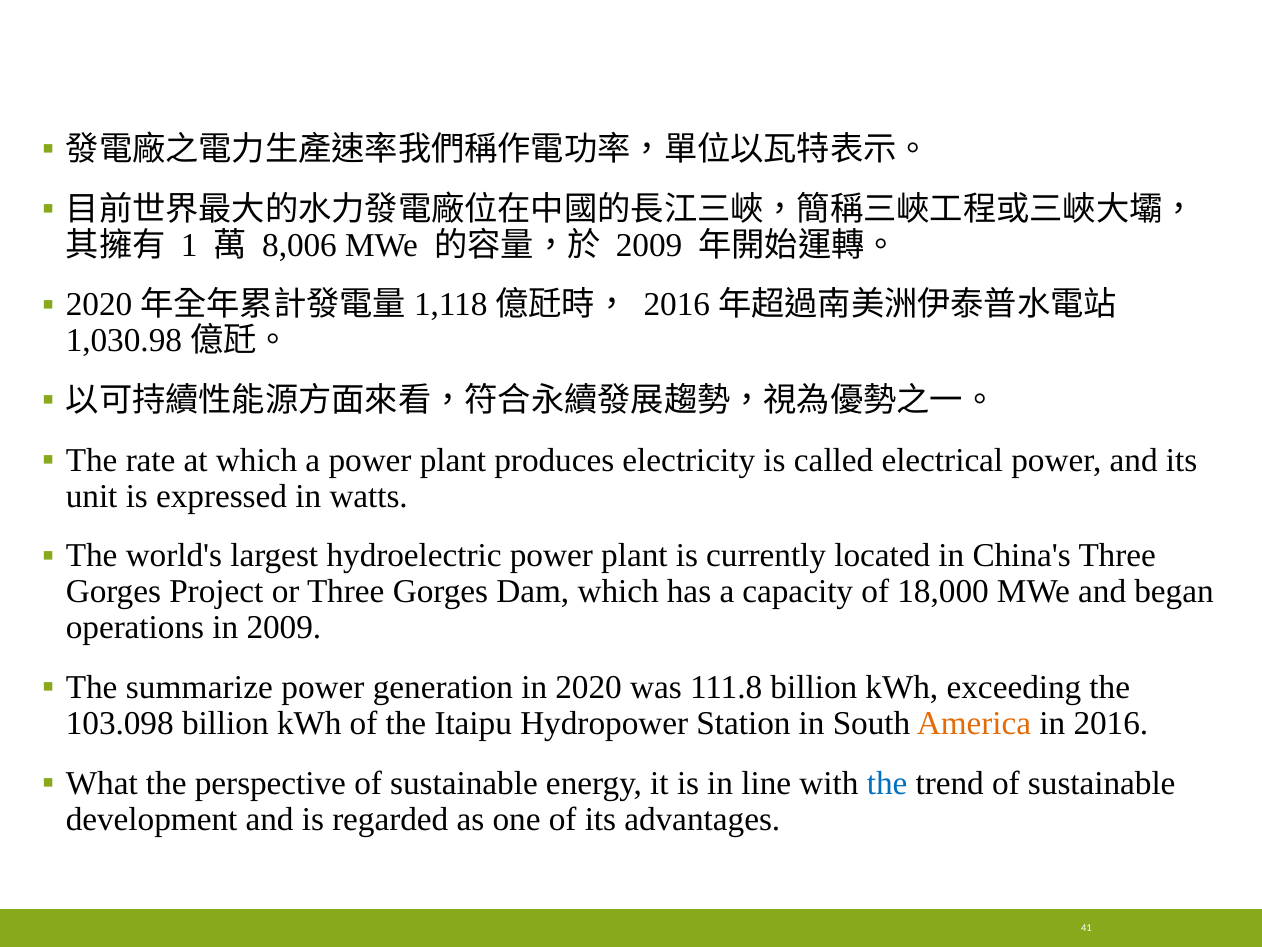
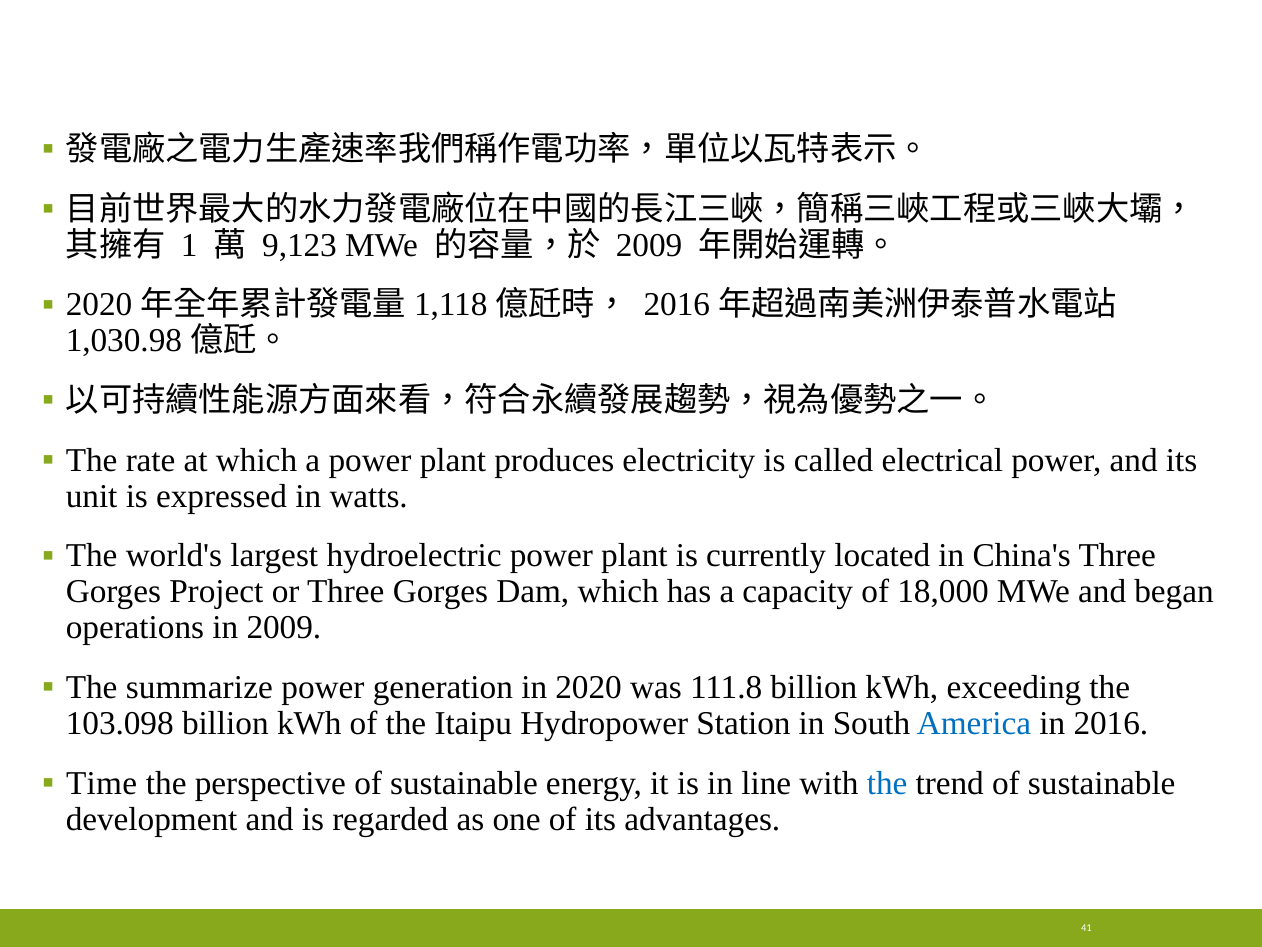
8,006: 8,006 -> 9,123 (300, 245)
America colour: orange -> blue (974, 723)
What: What -> Time (102, 783)
